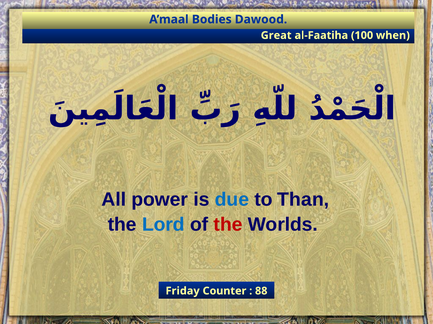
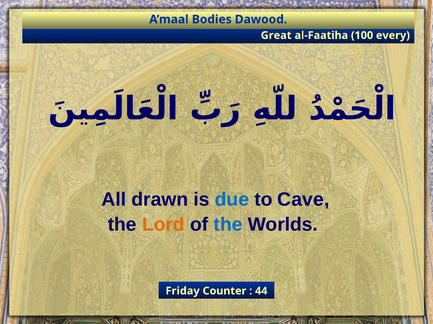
when: when -> every (393, 35)
power: power -> drawn (160, 200)
Than: Than -> Cave (303, 200)
Lord colour: blue -> orange (163, 225)
the colour: red -> blue (228, 225)
88: 88 -> 44 (261, 292)
